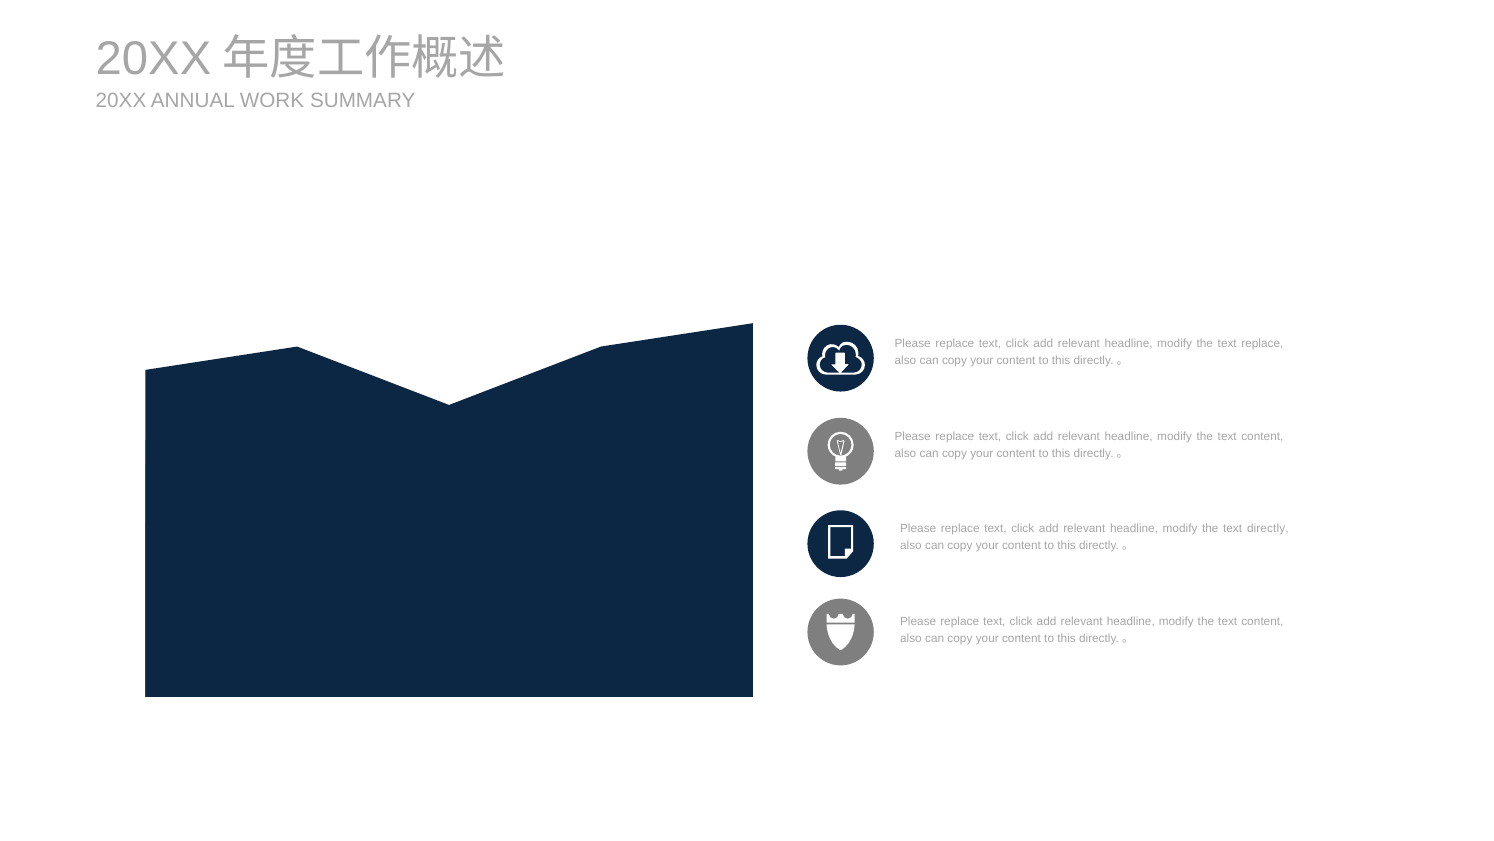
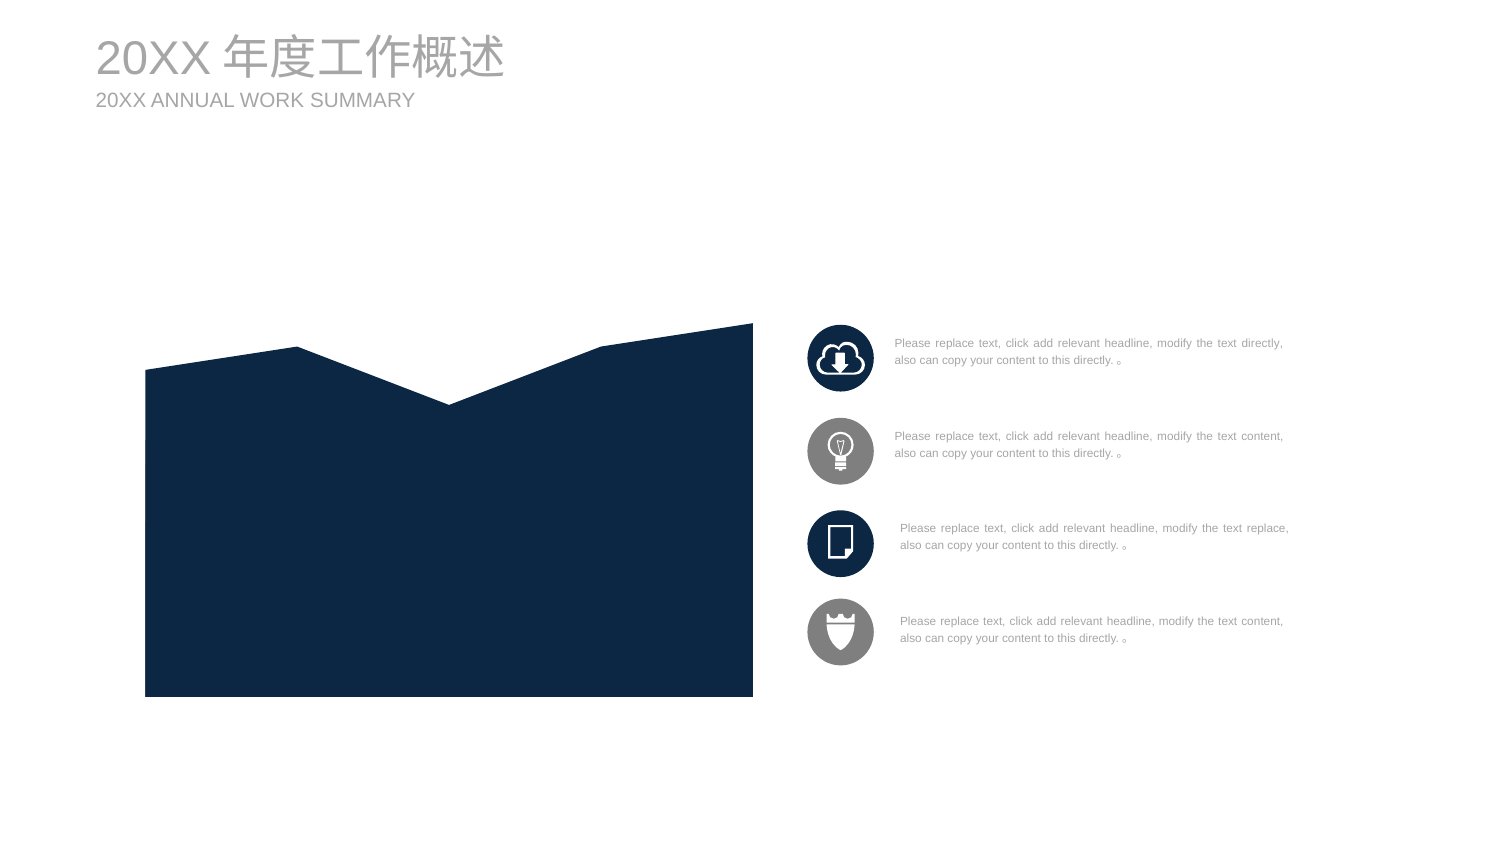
text replace: replace -> directly (1262, 344)
text directly: directly -> replace (1268, 529)
